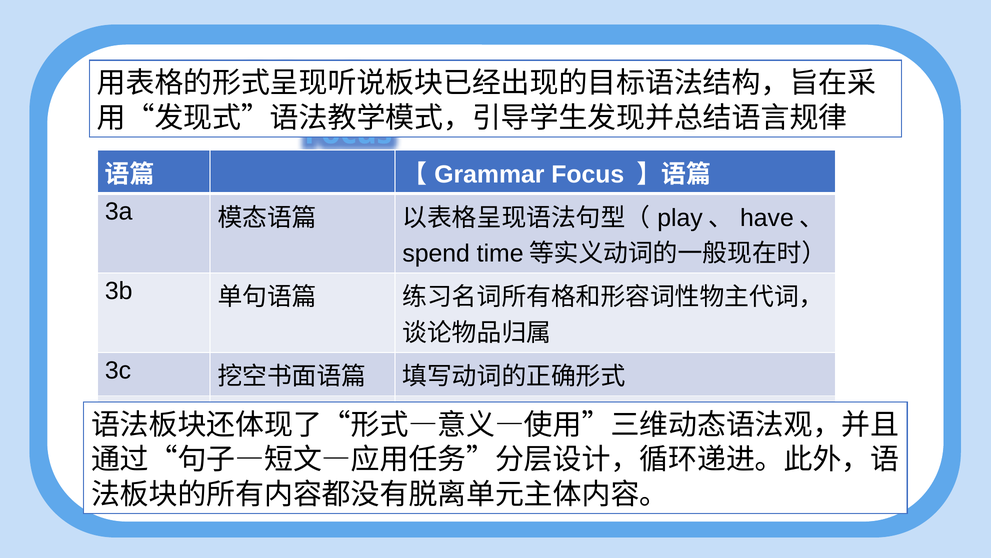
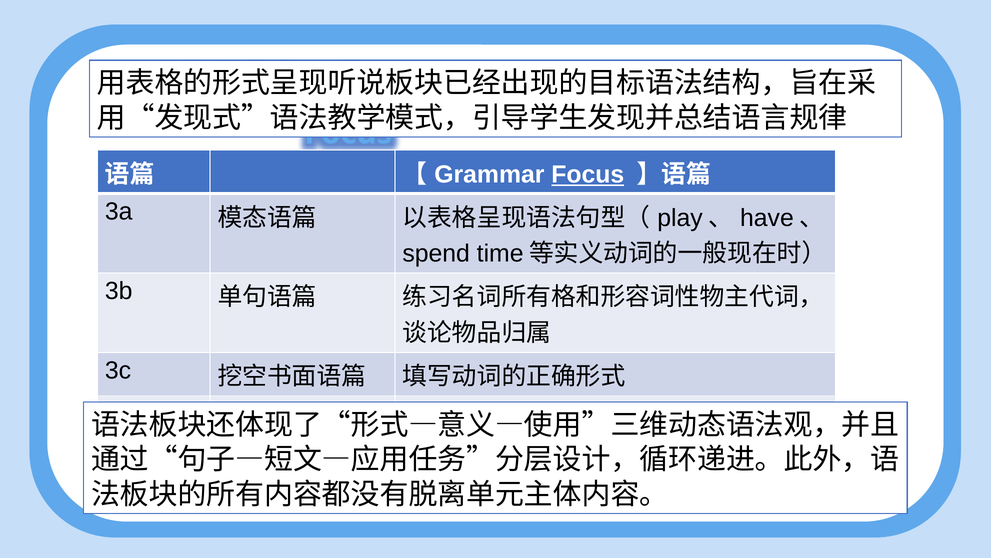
Focus underline: none -> present (588, 174)
